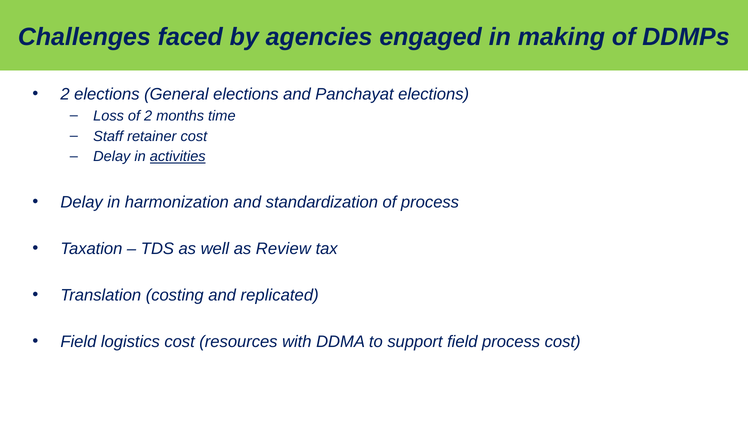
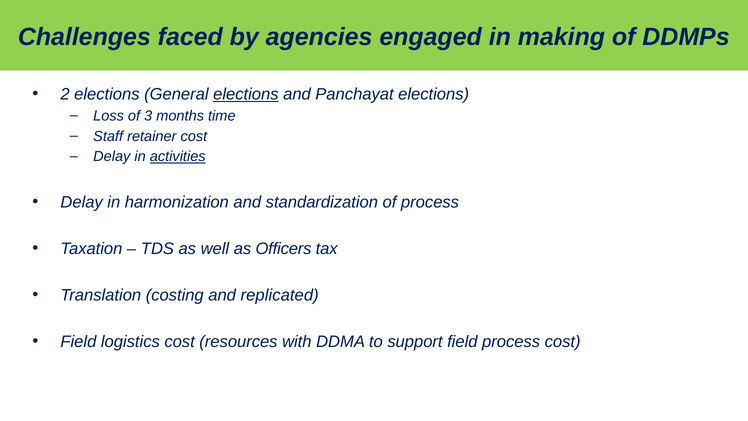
elections underline: none -> present (246, 94)
of 2: 2 -> 3 (148, 116)
Review: Review -> Officers (284, 249)
